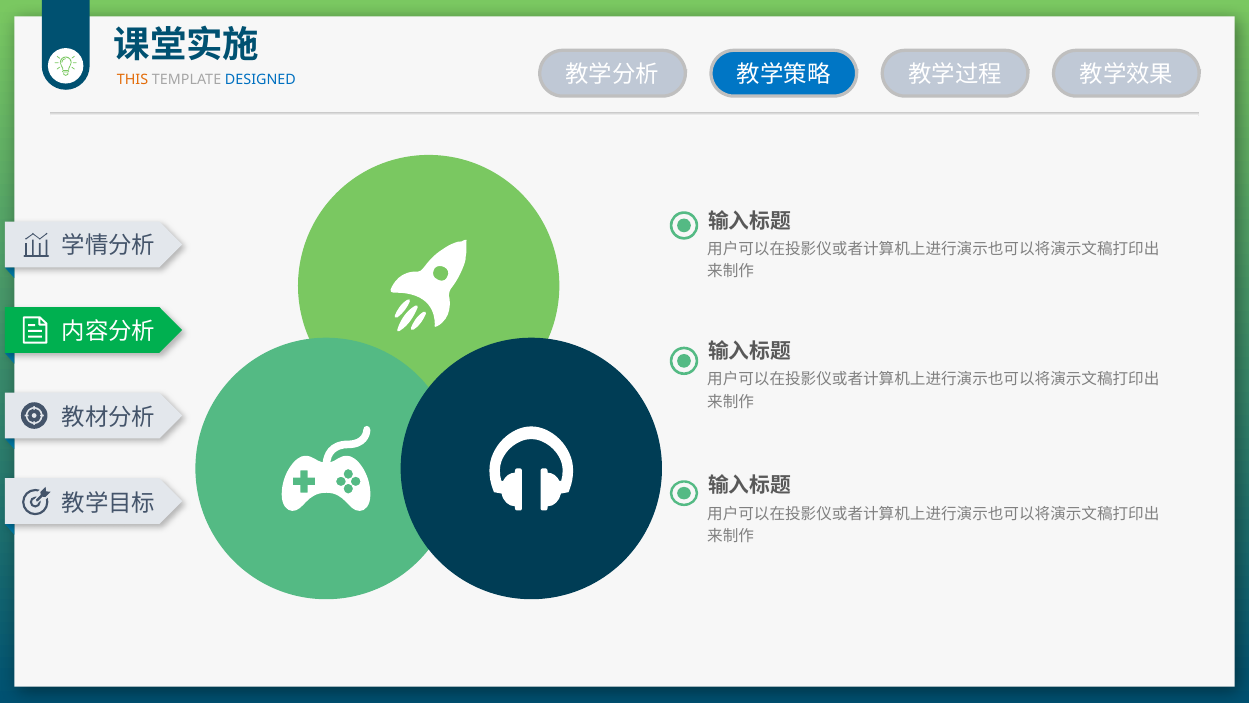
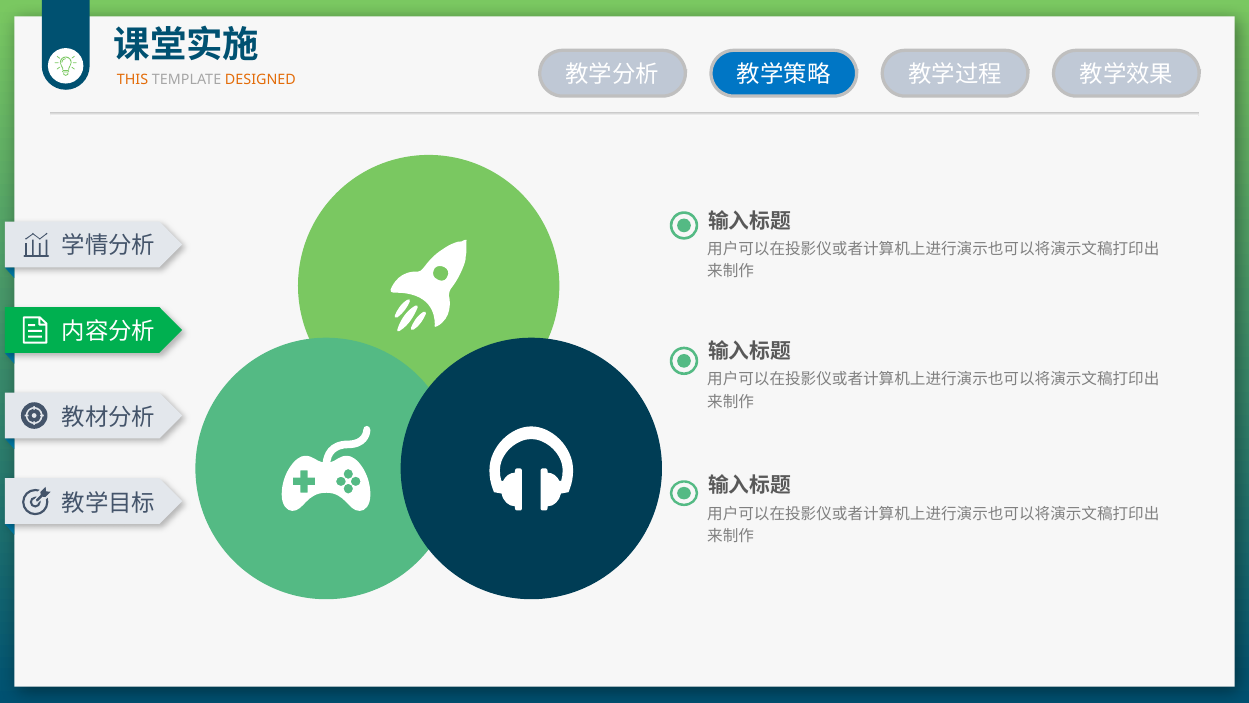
DESIGNED colour: blue -> orange (260, 80)
